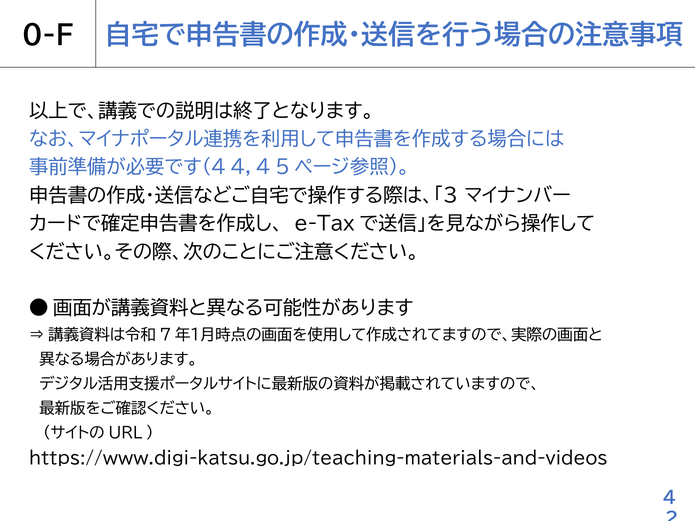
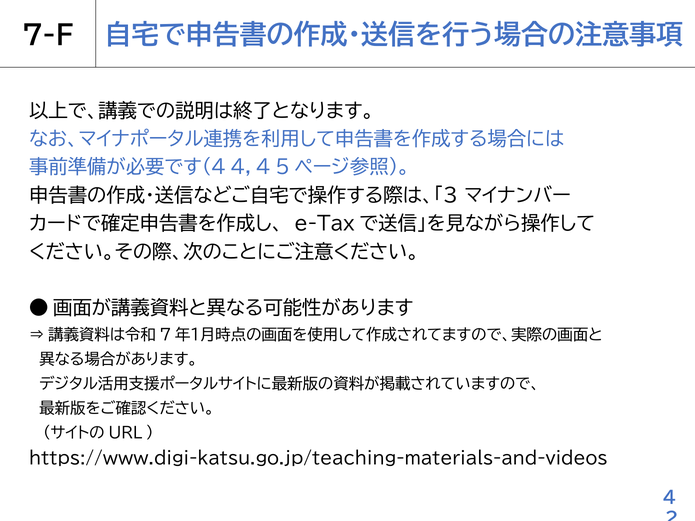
0-F: 0-F -> 7-F (48, 36)
